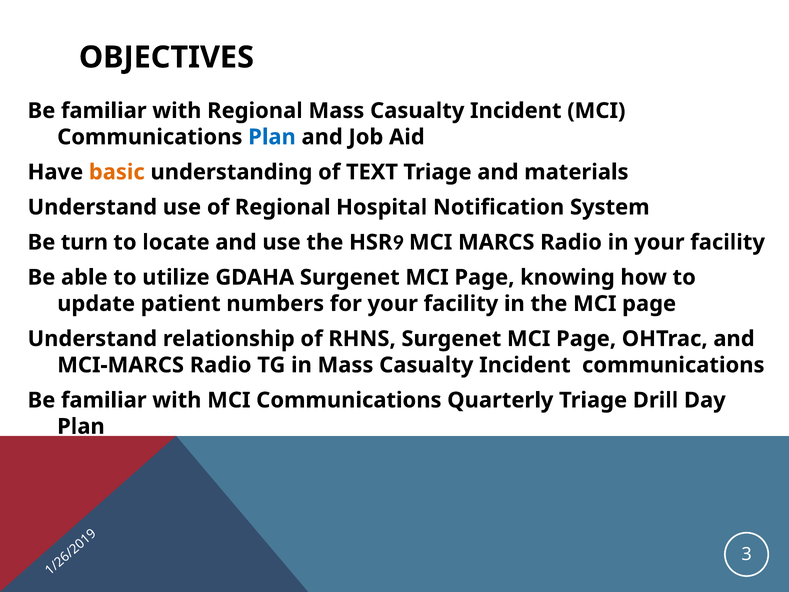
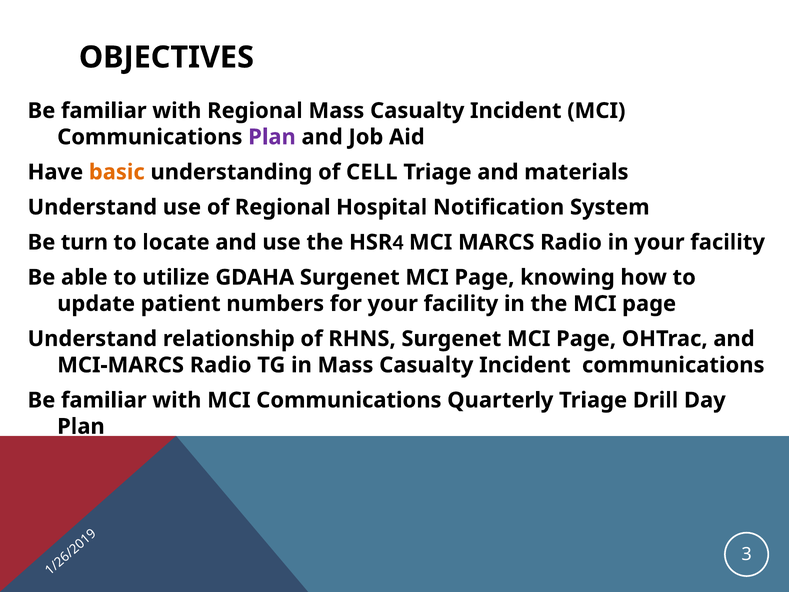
Plan colour: blue -> purple (272, 137)
TEXT: TEXT -> CELL (372, 172)
9: 9 -> 4 (398, 242)
